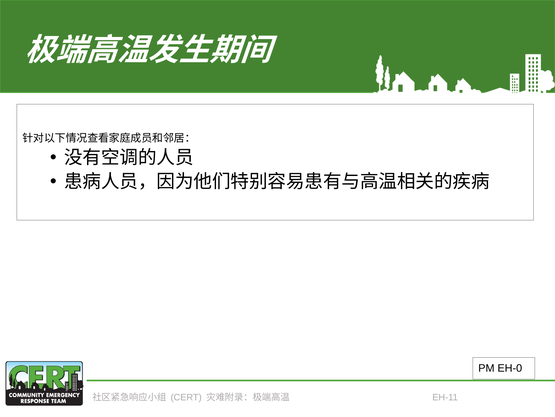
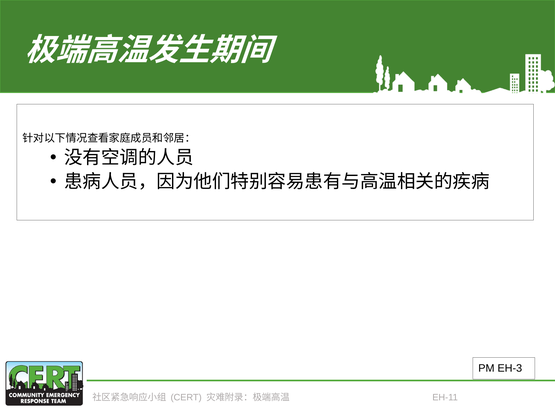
EH-0: EH-0 -> EH-3 (510, 368)
